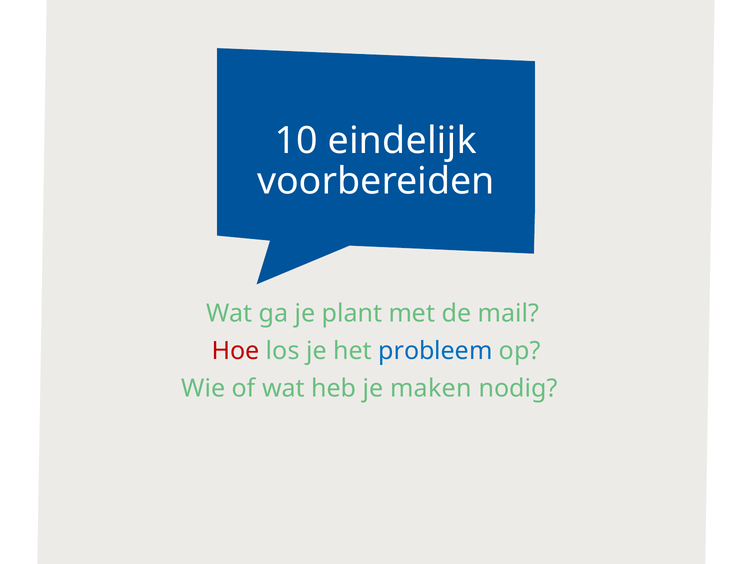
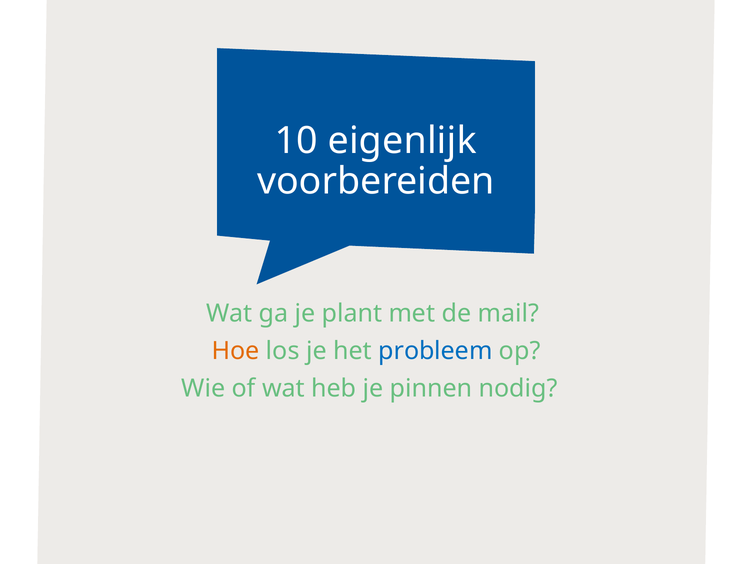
eindelijk: eindelijk -> eigenlijk (402, 141)
Hoe colour: red -> orange (236, 351)
maken: maken -> pinnen (431, 388)
